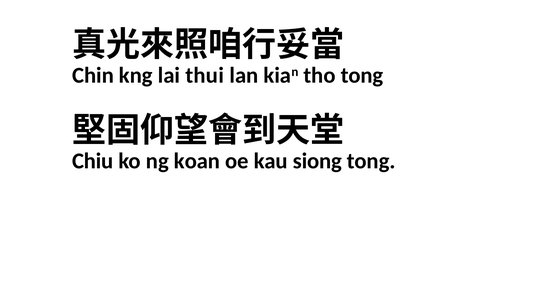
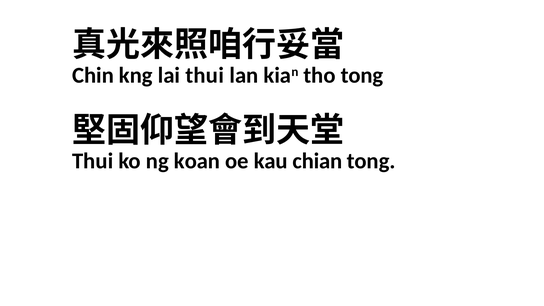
Chiu: Chiu -> Thui (93, 161)
siong: siong -> chian (317, 161)
